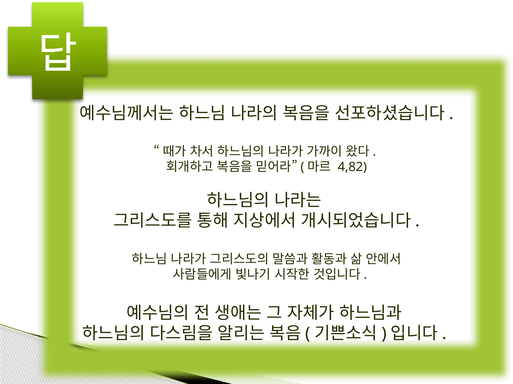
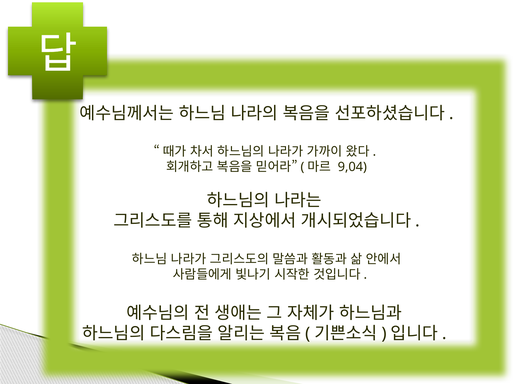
4,82: 4,82 -> 9,04 (352, 167)
